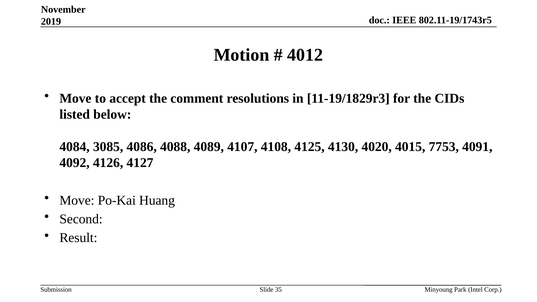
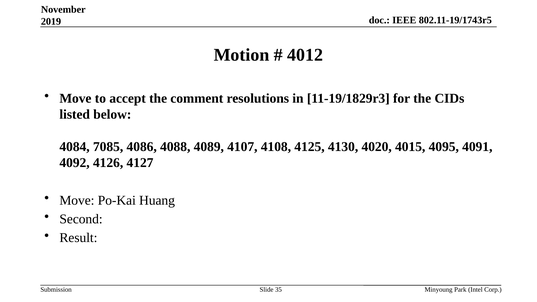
3085: 3085 -> 7085 (108, 147)
7753: 7753 -> 4095 (444, 147)
